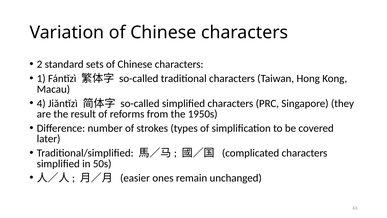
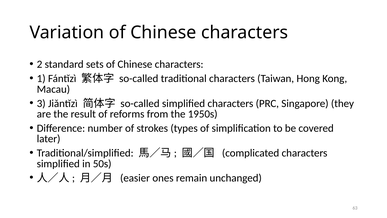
4: 4 -> 3 (41, 103)
